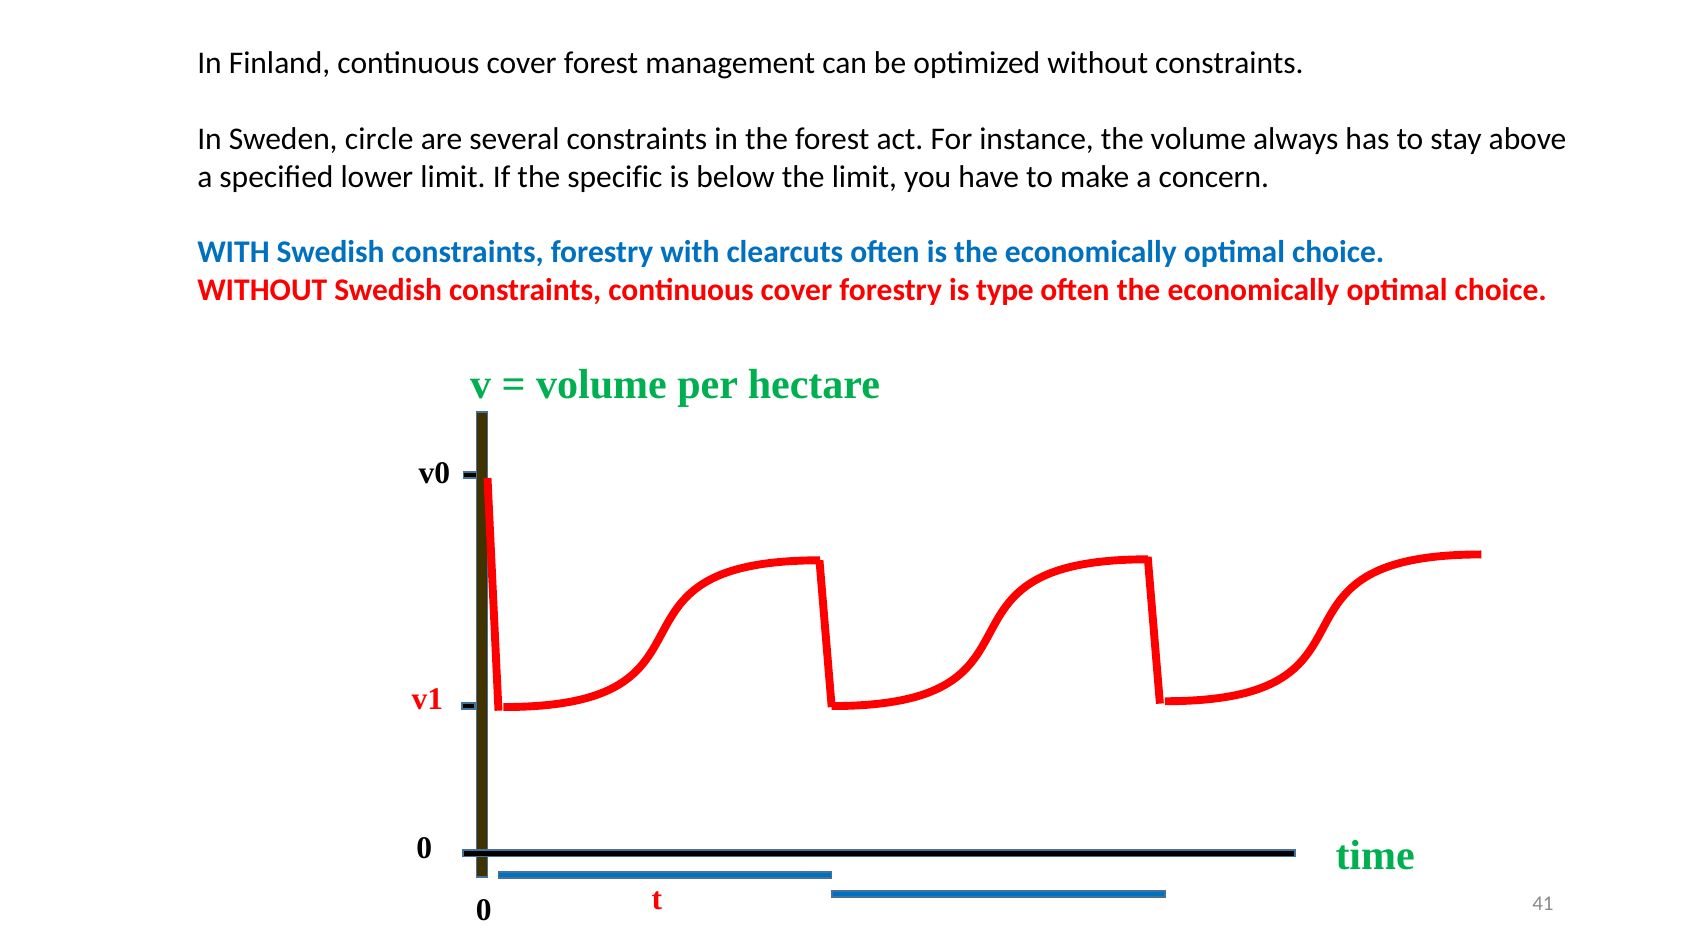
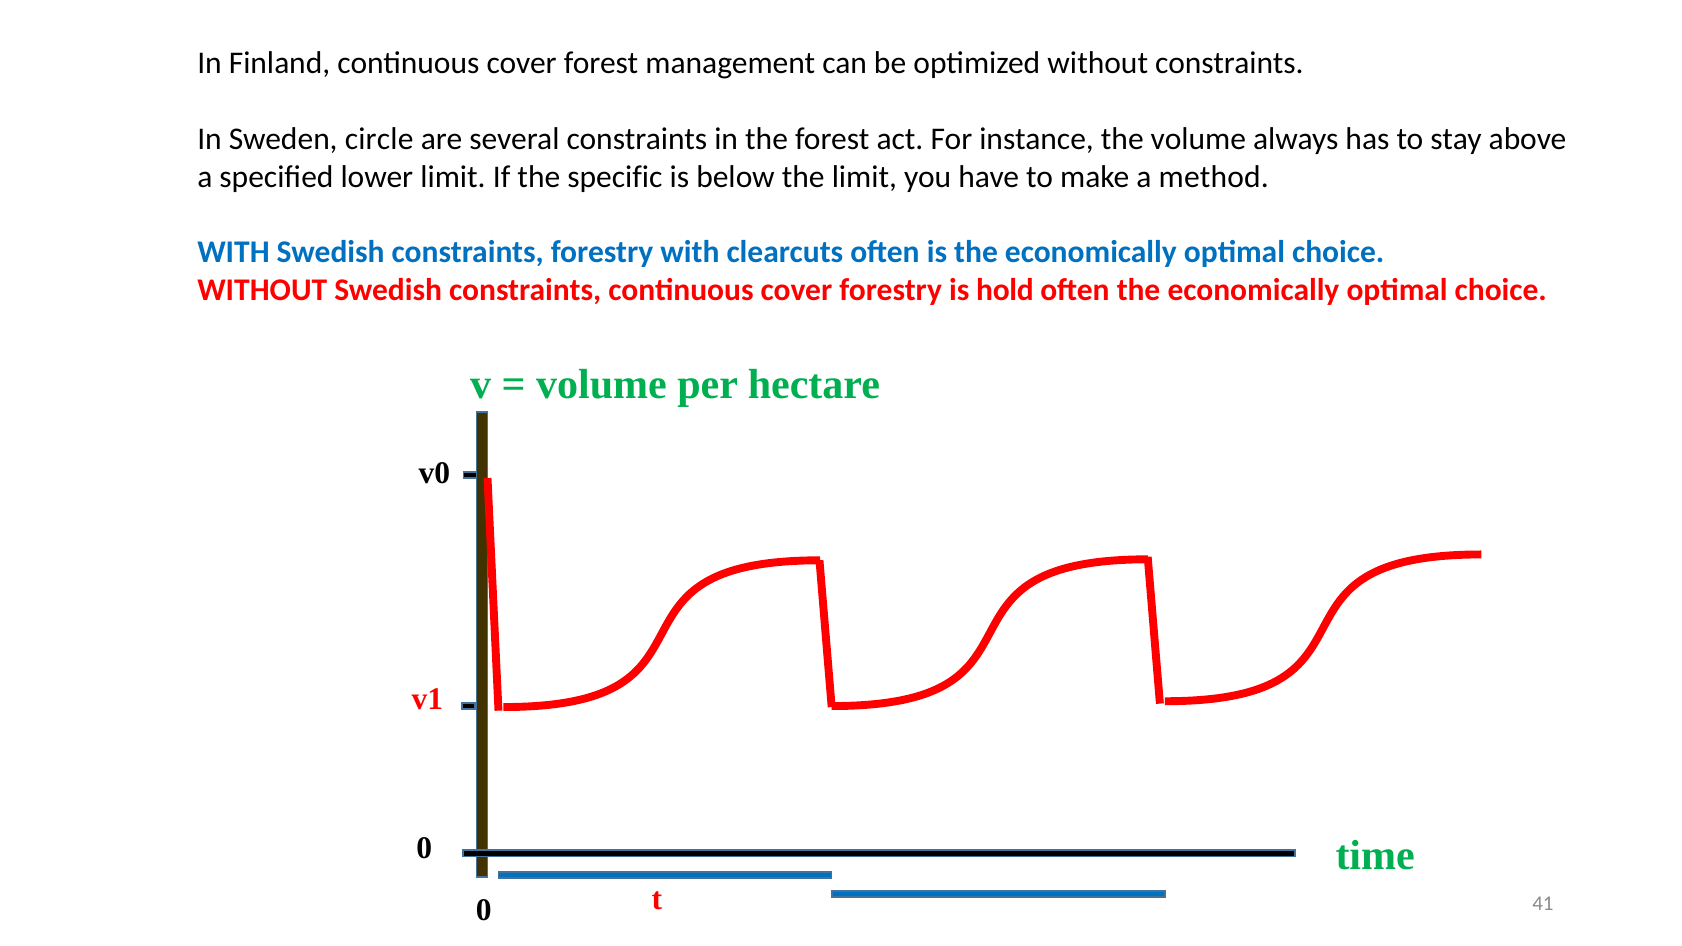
concern: concern -> method (1214, 177)
type: type -> hold (1005, 290)
